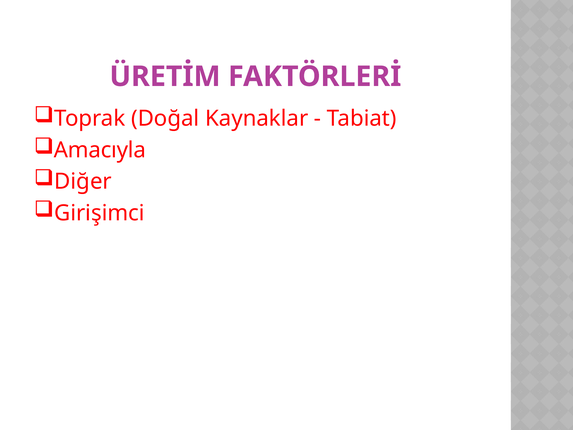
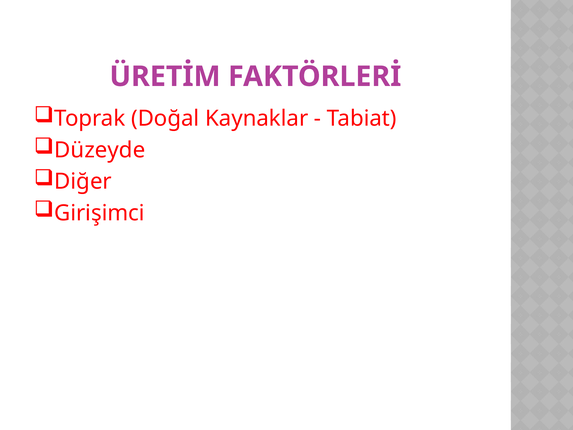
Amacıyla: Amacıyla -> Düzeyde (100, 150)
